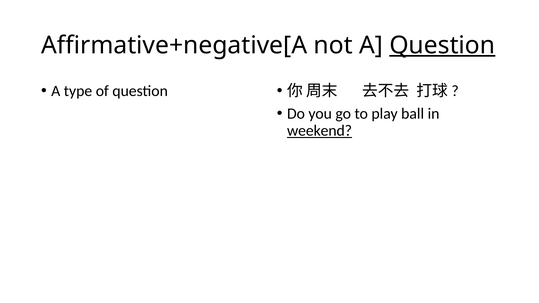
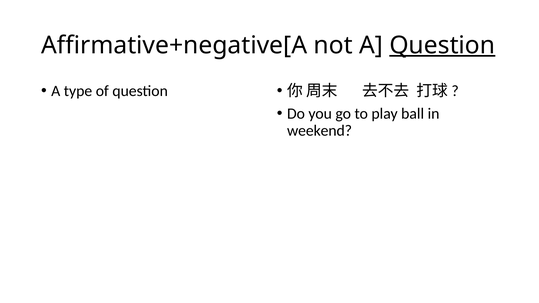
weekend underline: present -> none (319, 131)
